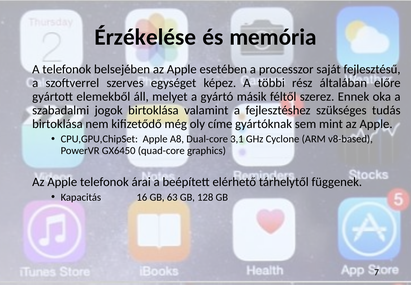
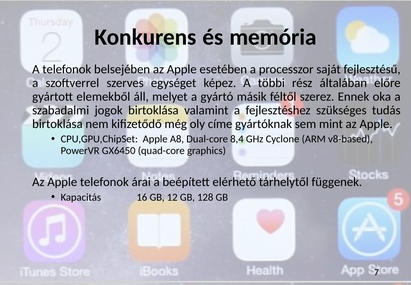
Érzékelése: Érzékelése -> Konkurens (145, 37)
3,1: 3,1 -> 8,4 (237, 139)
63: 63 -> 12 (172, 197)
